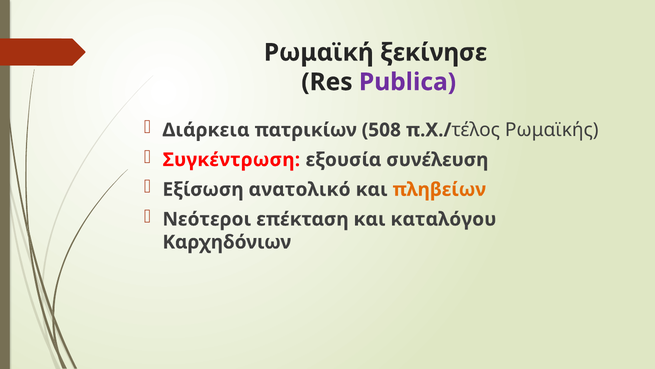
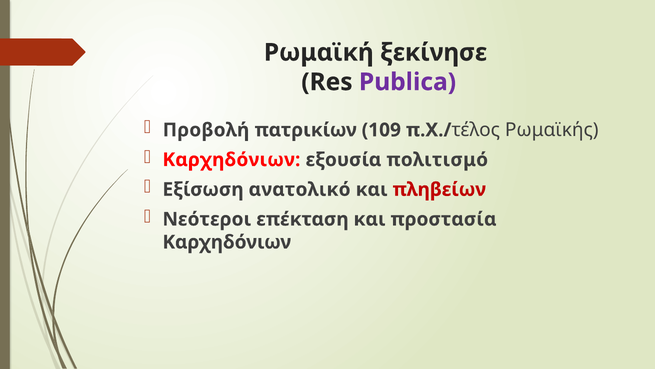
Διάρκεια: Διάρκεια -> Προβολή (206, 130)
508: 508 -> 109 (381, 130)
Συγκέντρωση: Συγκέντρωση -> Καρχηδόνιων (231, 160)
συνέλευση: συνέλευση -> πολιτισμό (437, 160)
πληβείων colour: orange -> red (439, 189)
καταλόγου: καταλόγου -> προστασία (444, 219)
